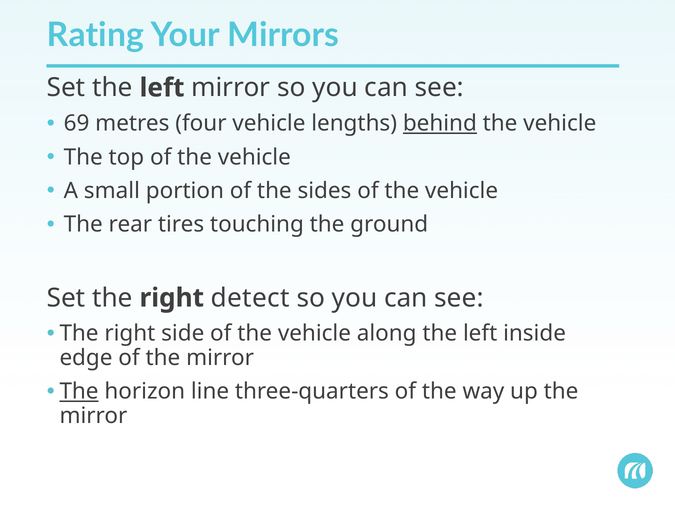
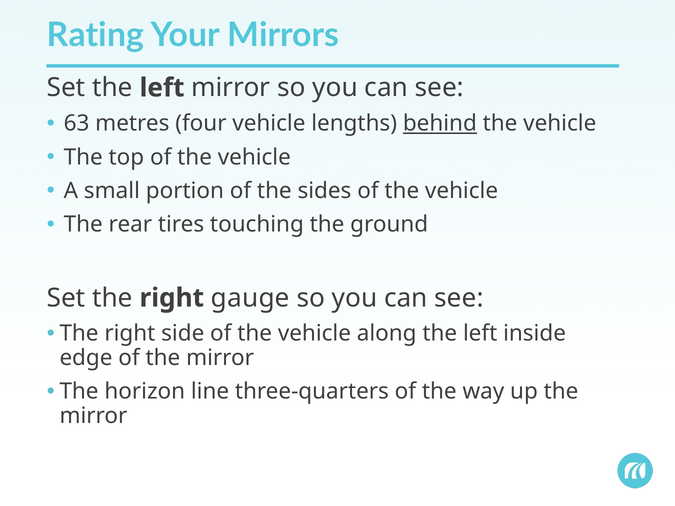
69: 69 -> 63 (77, 124)
detect: detect -> gauge (250, 298)
The underline: present -> none (79, 392)
